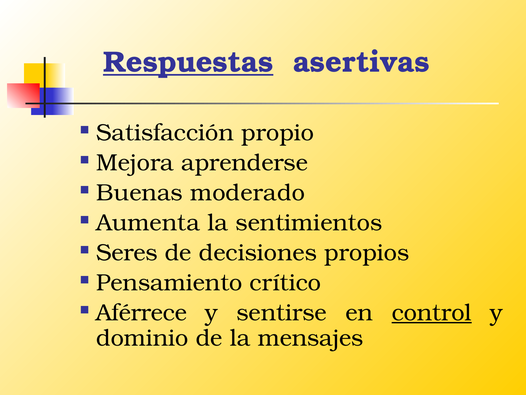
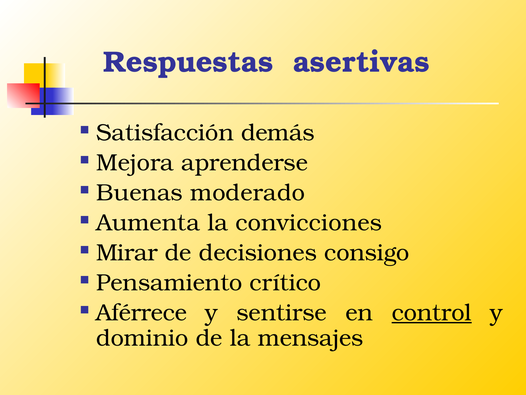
Respuestas underline: present -> none (188, 62)
propio: propio -> demás (278, 133)
sentimientos: sentimientos -> convicciones (309, 222)
Seres: Seres -> Mirar (127, 252)
propios: propios -> consigo (367, 252)
